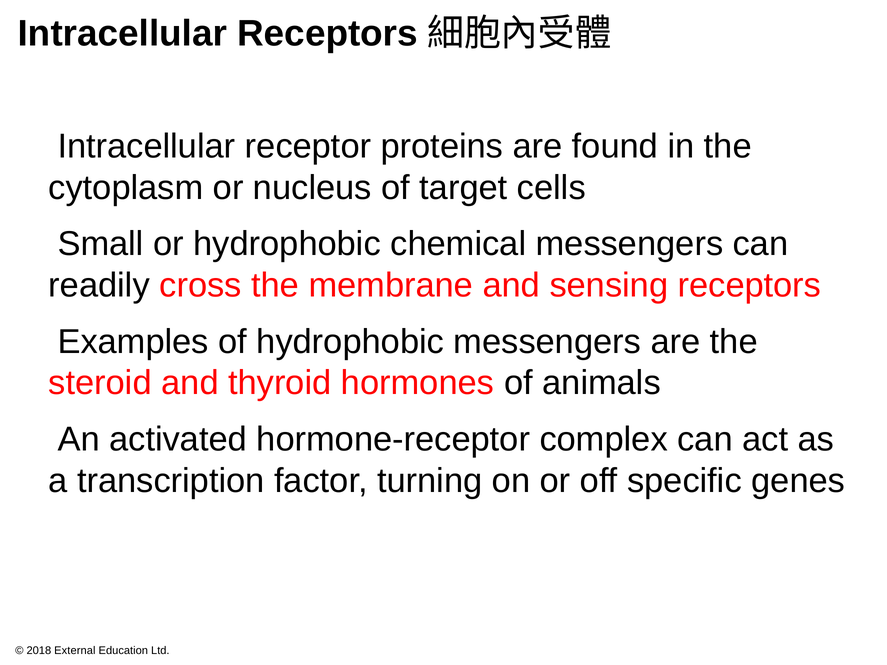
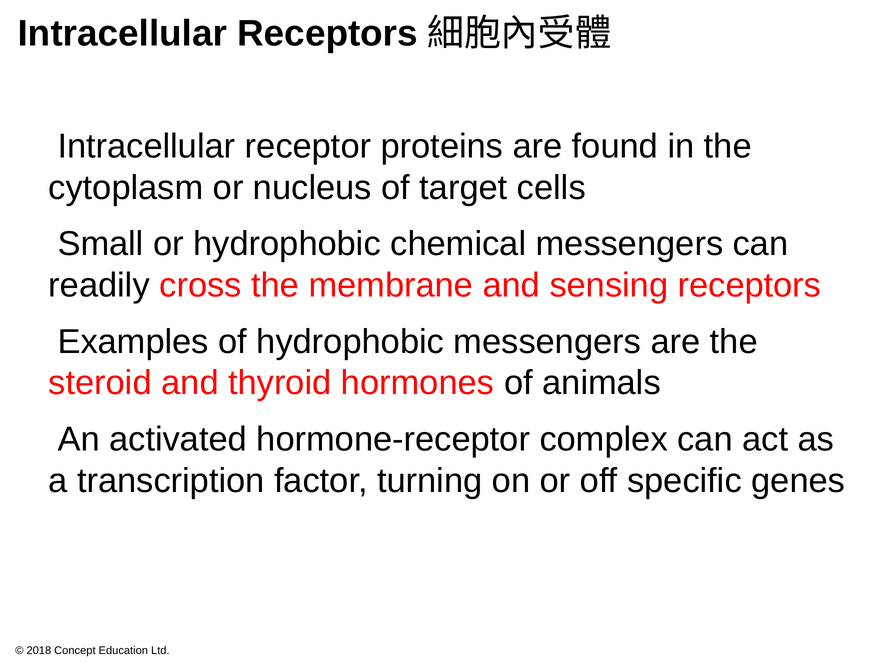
External: External -> Concept (75, 651)
